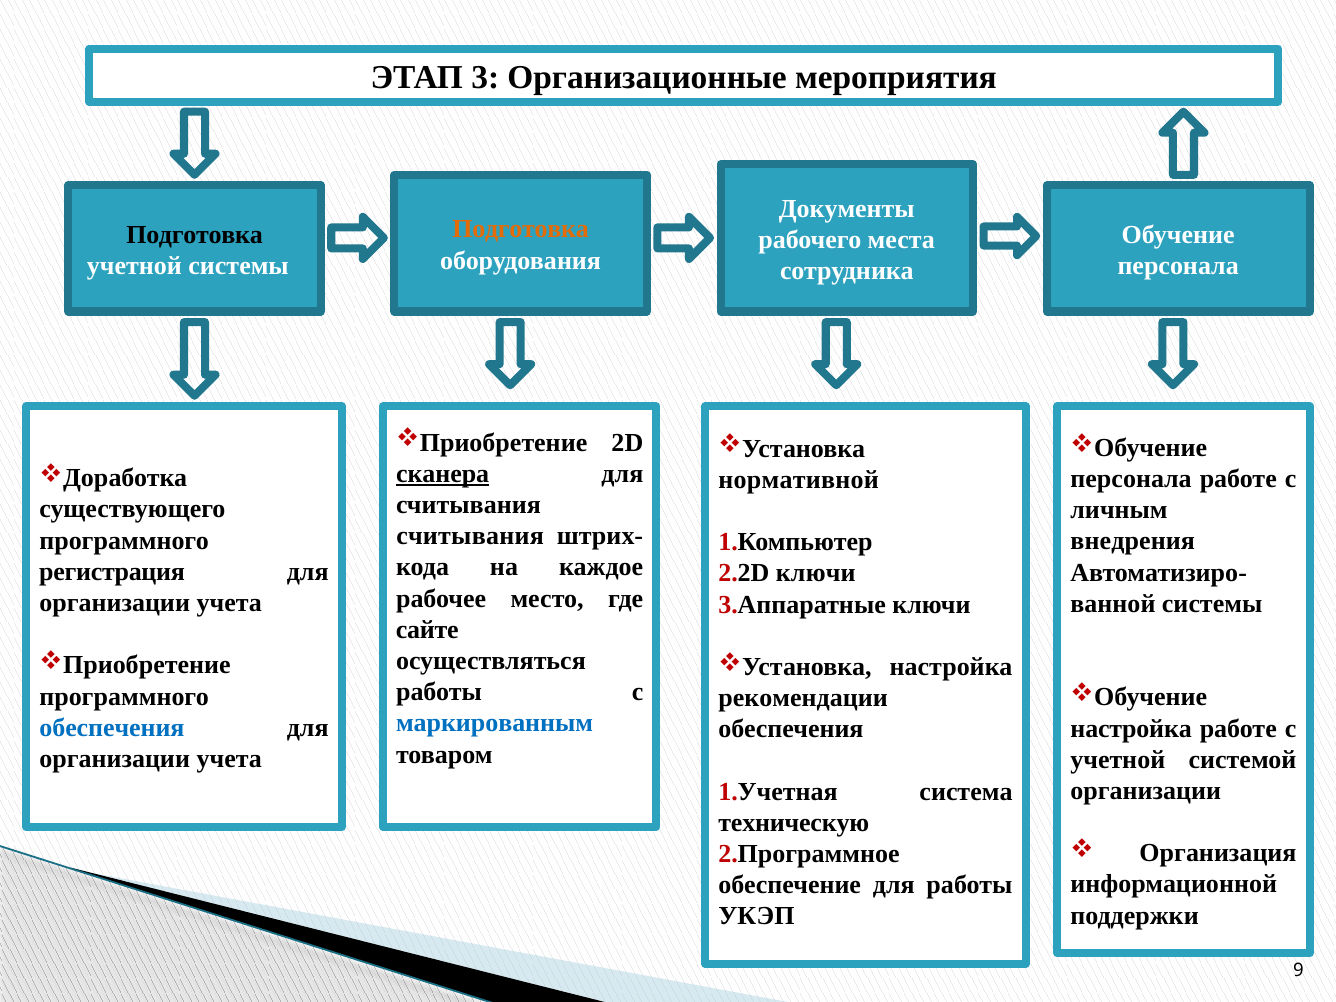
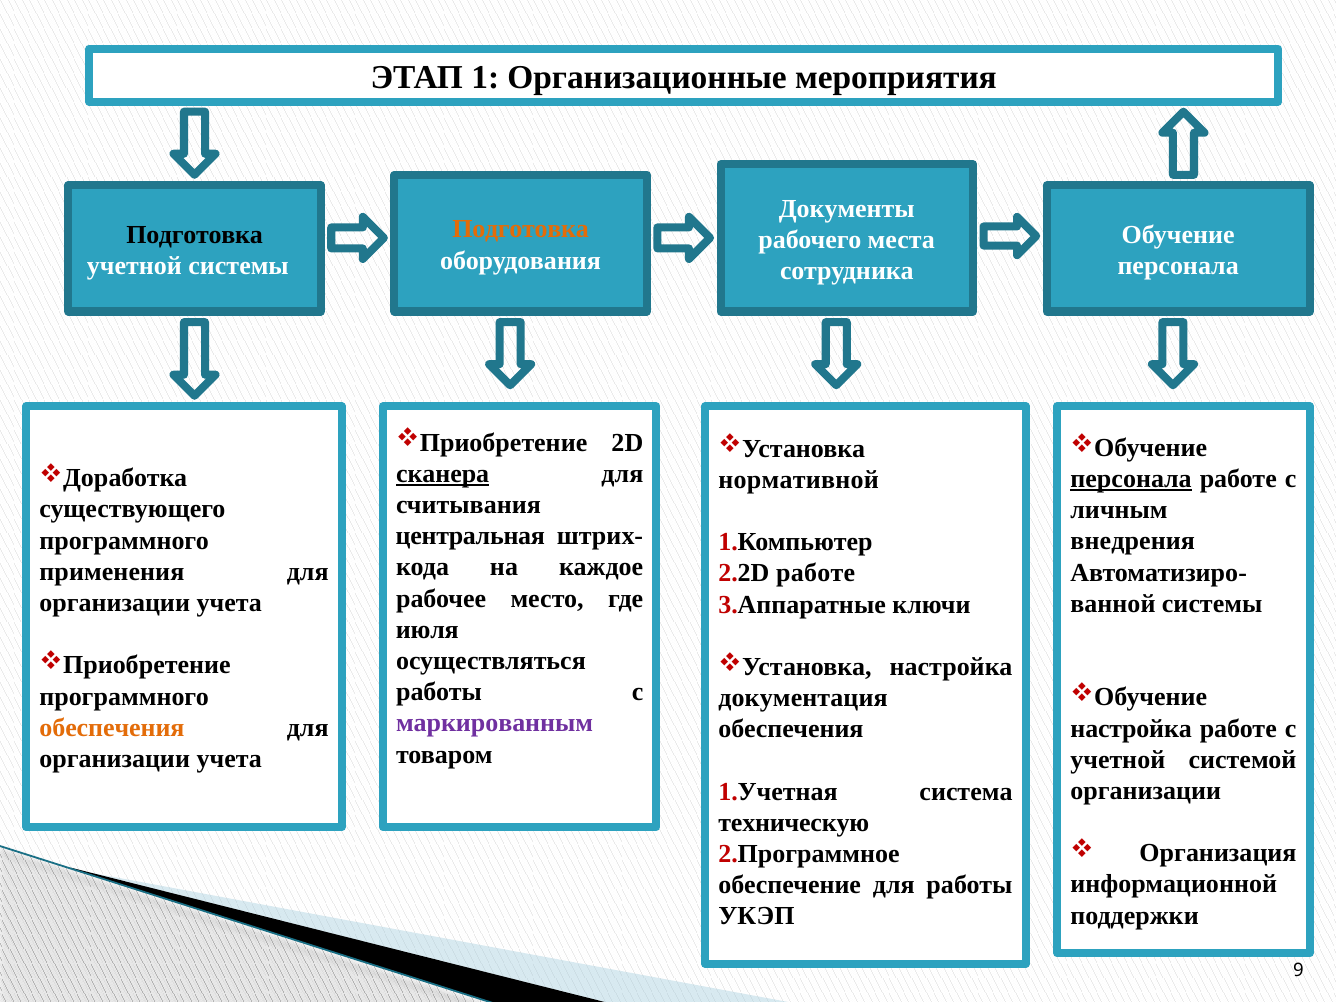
3: 3 -> 1 (485, 78)
персонала underline: none -> present (1131, 479)
считывания: считывания -> центральная (470, 536)
регистрация: регистрация -> применения (112, 572)
ключи: ключи -> работе (816, 573)
сайте: сайте -> июля (427, 630)
рекомендации: рекомендации -> документация (803, 698)
маркированным colour: blue -> purple (495, 723)
обеспечения colour: blue -> orange (112, 728)
